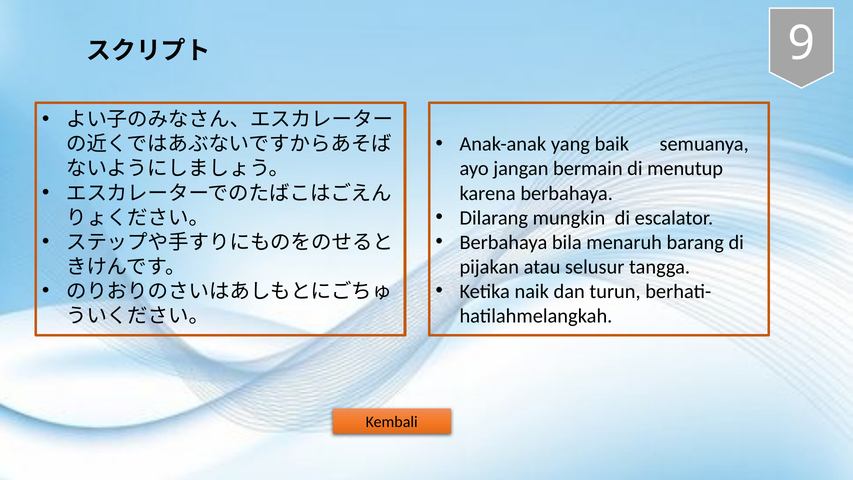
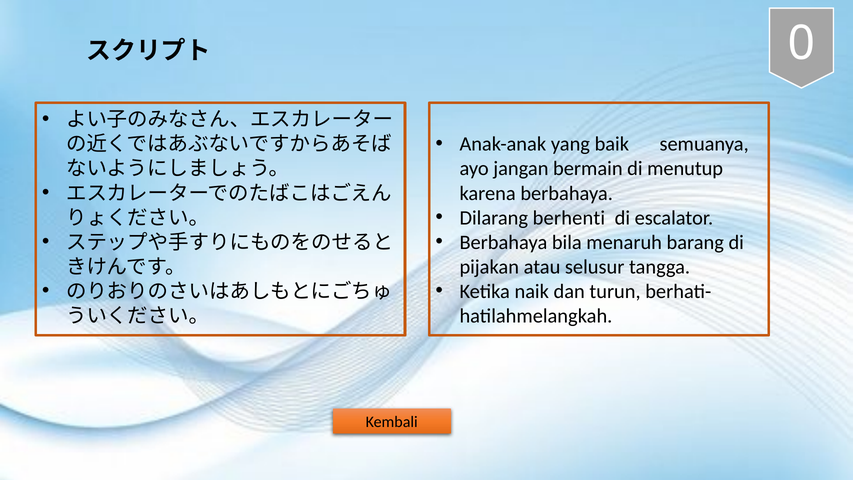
9: 9 -> 0 (801, 43)
mungkin: mungkin -> berhenti (569, 218)
